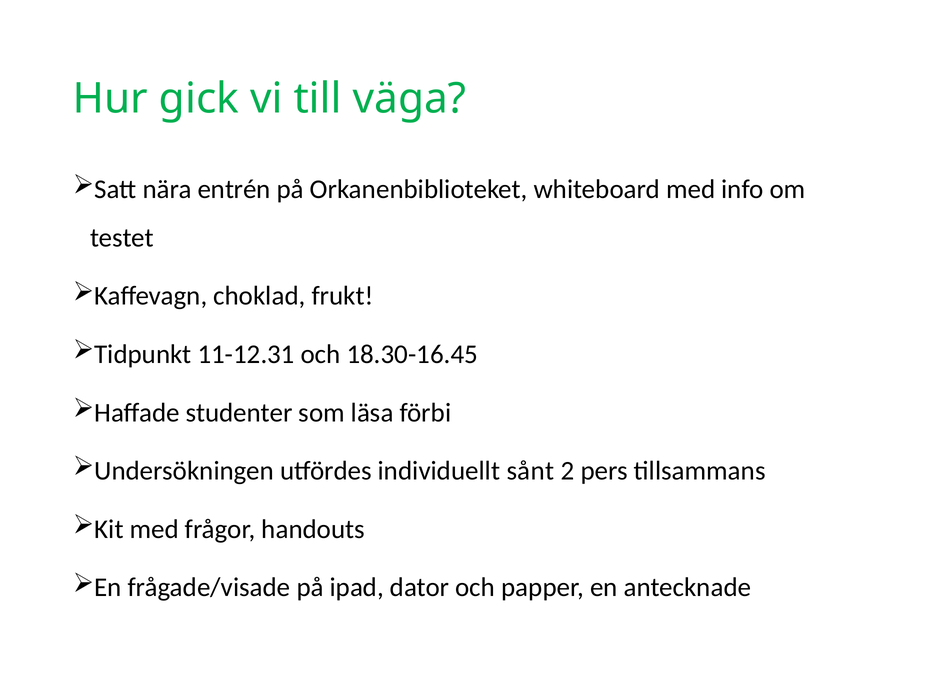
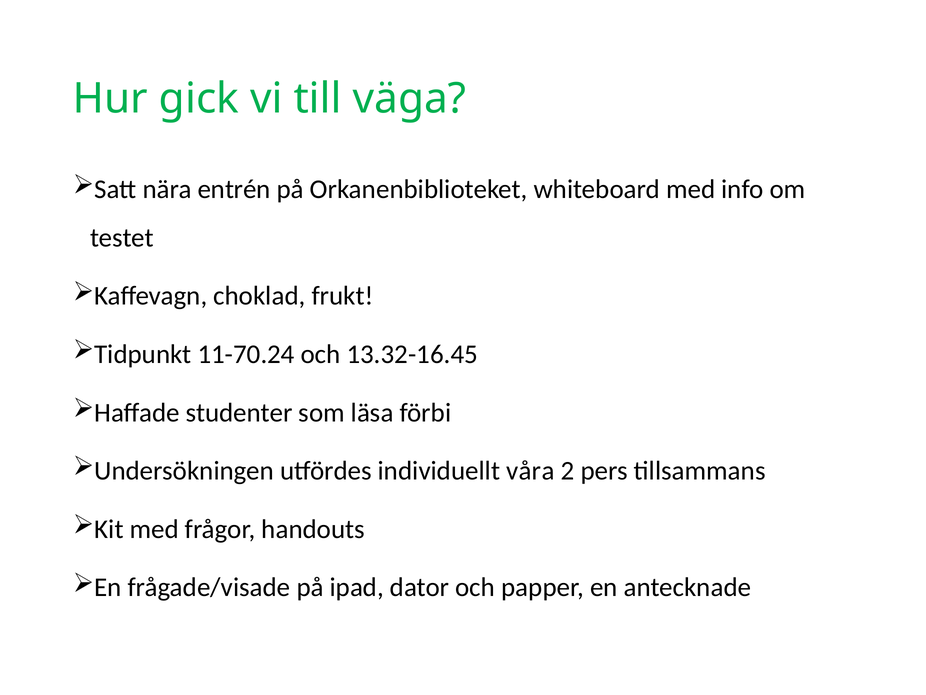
11-12.31: 11-12.31 -> 11-70.24 (246, 354)
18.30-16.45: 18.30-16.45 -> 13.32-16.45 (412, 354)
sånt: sånt -> våra (530, 471)
